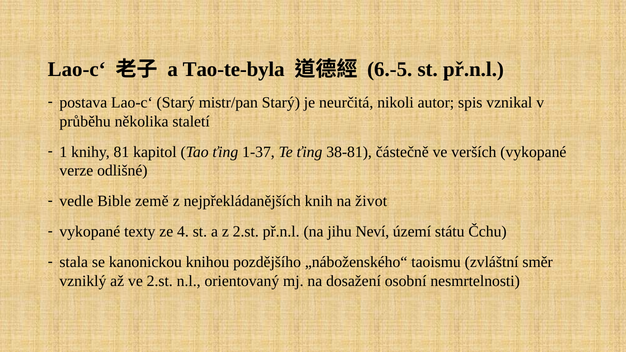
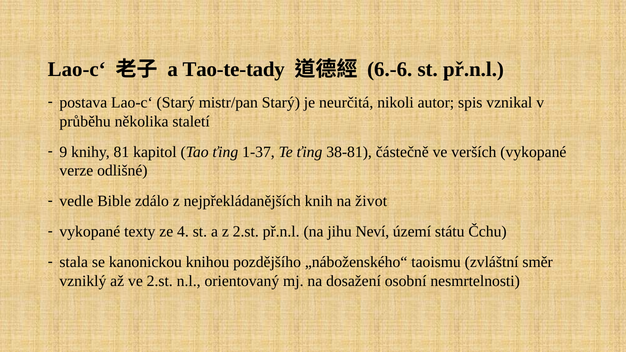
Tao-te-byla: Tao-te-byla -> Tao-te-tady (234, 69)
6.-5: 6.-5 -> 6.-6 (390, 69)
1: 1 -> 9 (63, 152)
země: země -> zdálo (152, 201)
